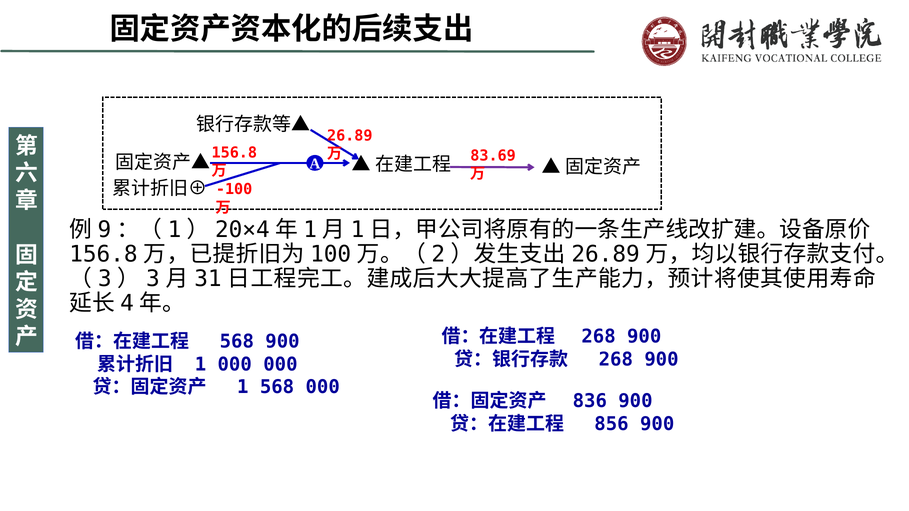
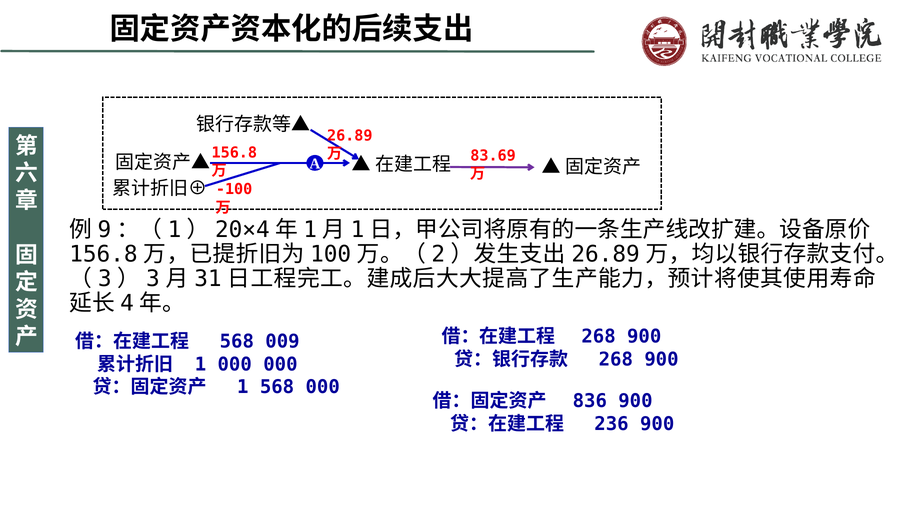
568 900: 900 -> 009 (282, 342)
856: 856 -> 236 (611, 424)
